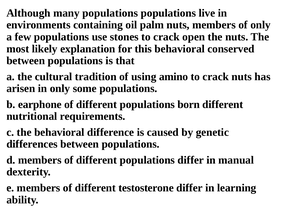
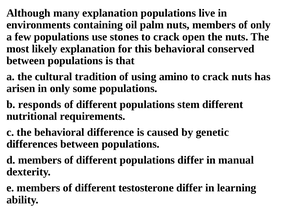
many populations: populations -> explanation (110, 13)
earphone: earphone -> responds (40, 104)
born: born -> stem (189, 104)
